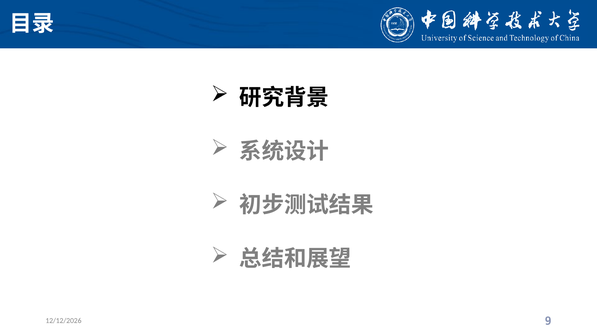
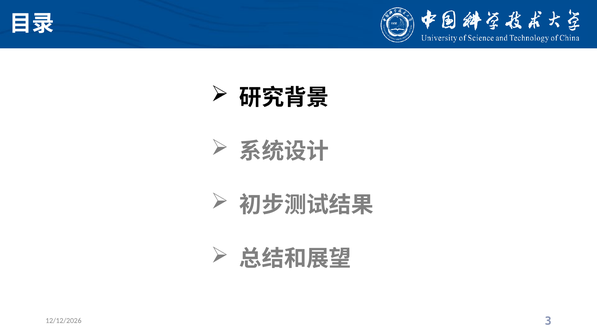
9: 9 -> 3 (548, 321)
